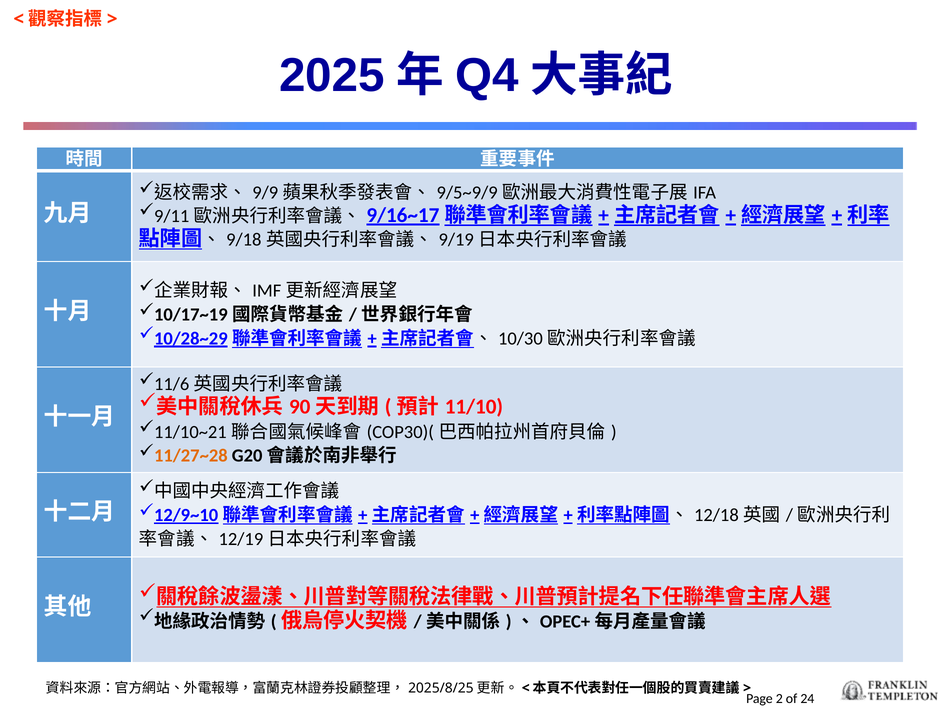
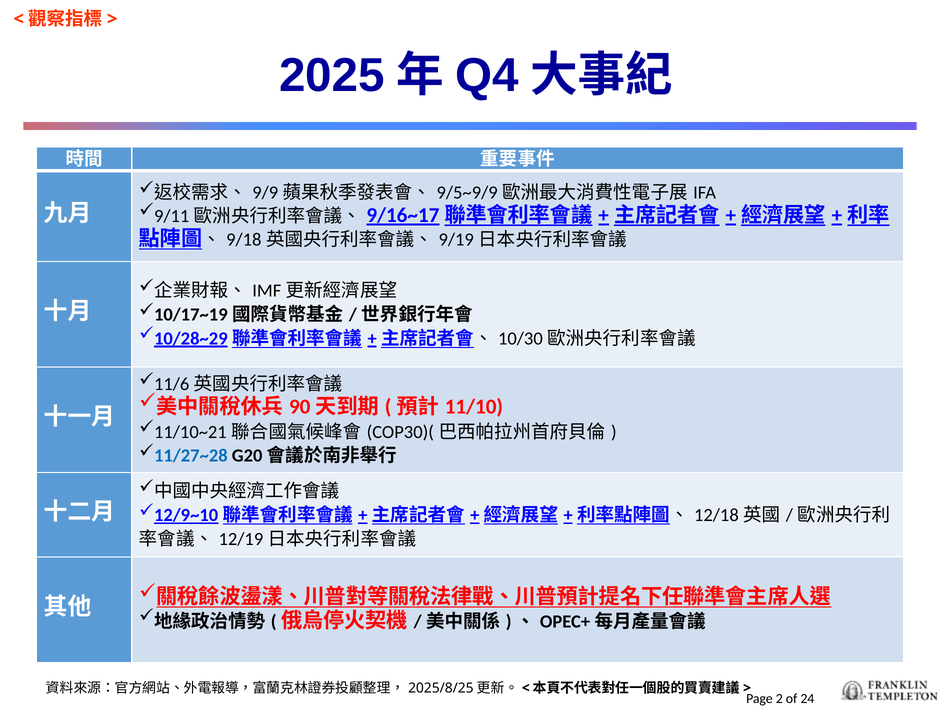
11/27~28 colour: orange -> blue (191, 456)
